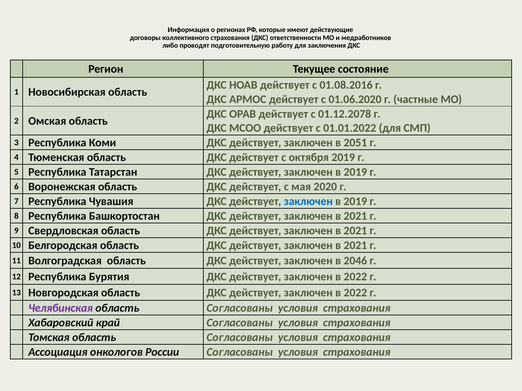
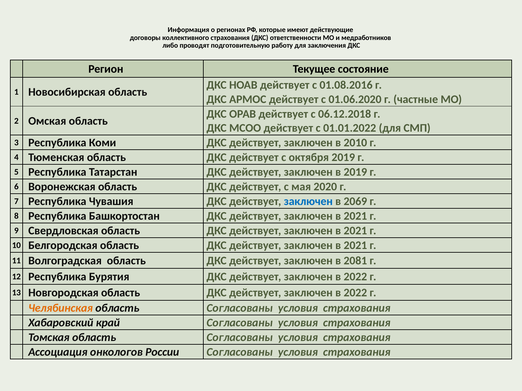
01.12.2078: 01.12.2078 -> 06.12.2018 (345, 114)
2051: 2051 -> 2010 (355, 143)
2019: 2019 -> 2069 (355, 202)
2046: 2046 -> 2081 (355, 261)
Челябинская colour: purple -> orange (61, 308)
